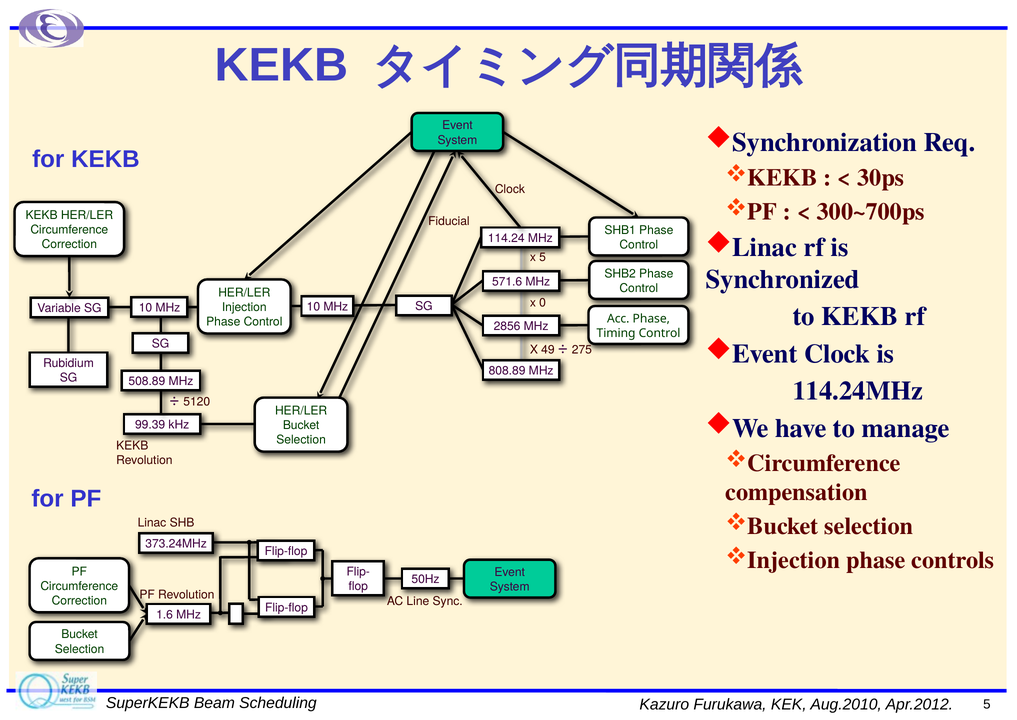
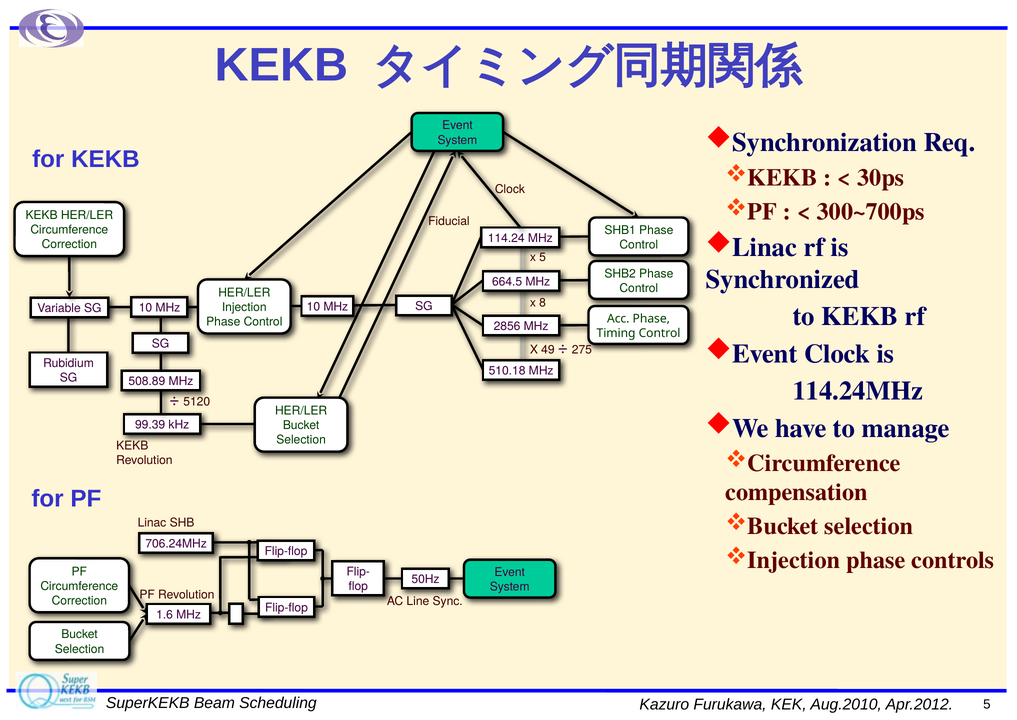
571.6: 571.6 -> 664.5 (507, 282)
0: 0 -> 8 (543, 303)
808.89: 808.89 -> 510.18 (507, 371)
373.24MHz: 373.24MHz -> 706.24MHz (176, 544)
